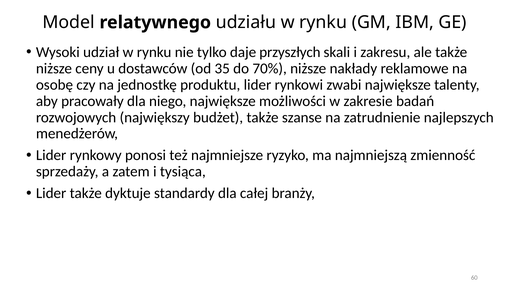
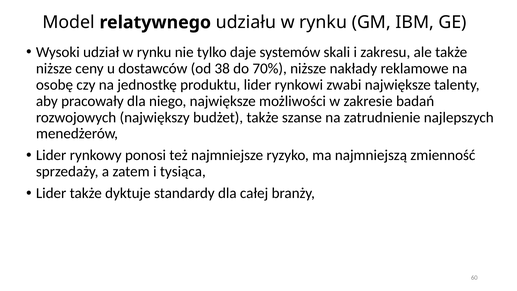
przyszłych: przyszłych -> systemów (290, 52)
35: 35 -> 38 (222, 68)
